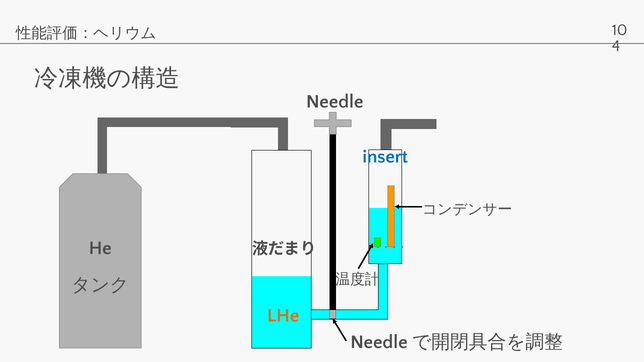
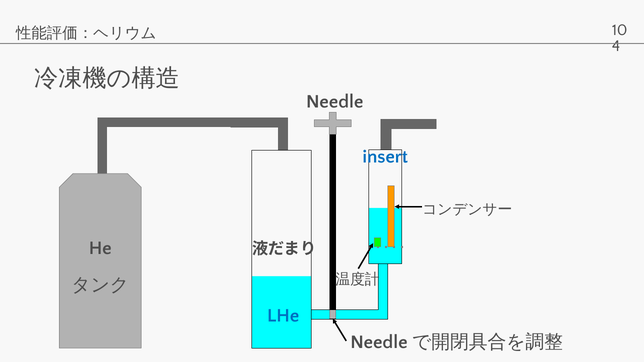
LHe colour: orange -> blue (283, 316)
